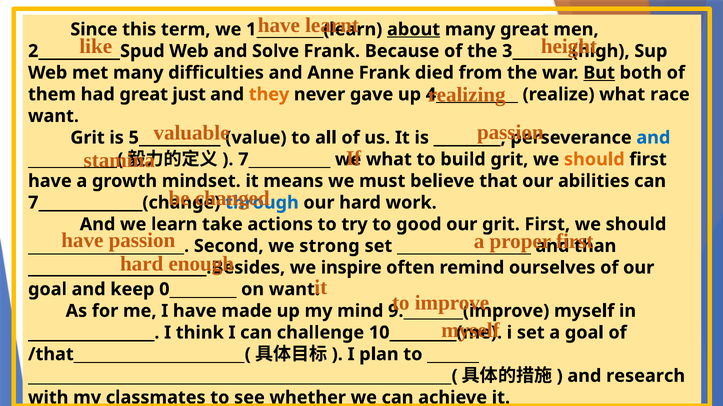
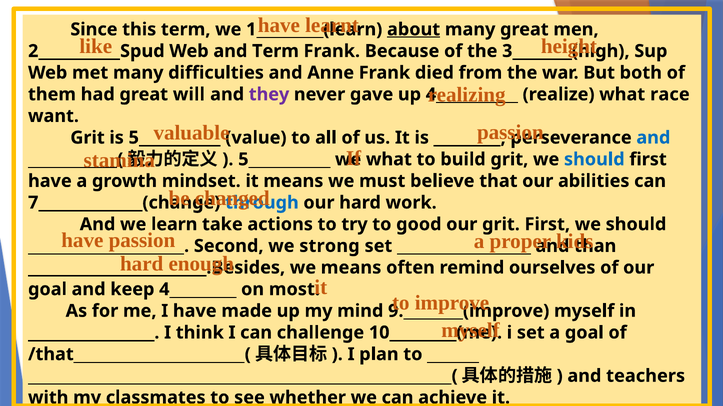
and Solve: Solve -> Term (275, 51)
But underline: present -> none (599, 73)
just: just -> will (189, 95)
they colour: orange -> purple (269, 95)
7___________: 7___________ -> 5___________ (284, 160)
should colour: orange -> blue (594, 160)
proper first: first -> kids (575, 242)
we inspire: inspire -> means (351, 268)
0_________: 0_________ -> 4_________ (198, 290)
on want: want -> most (294, 290)
research: research -> teachers (646, 376)
